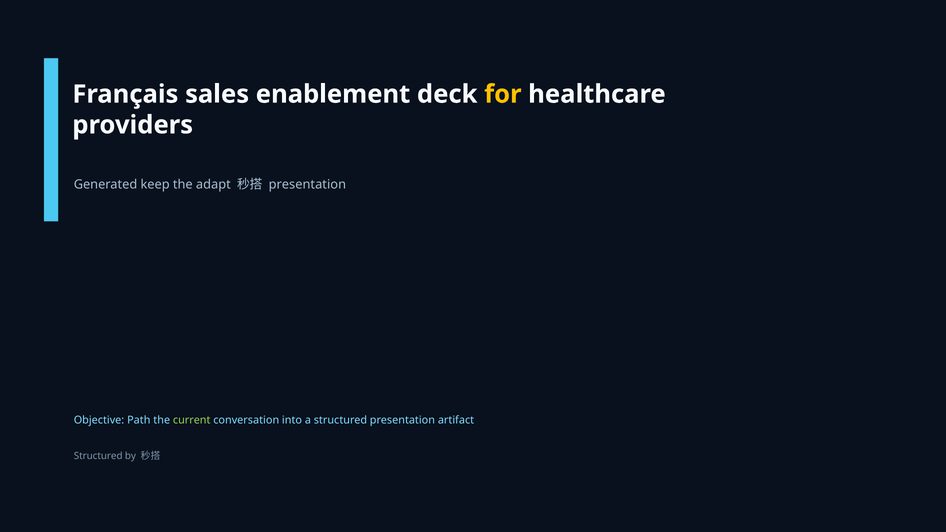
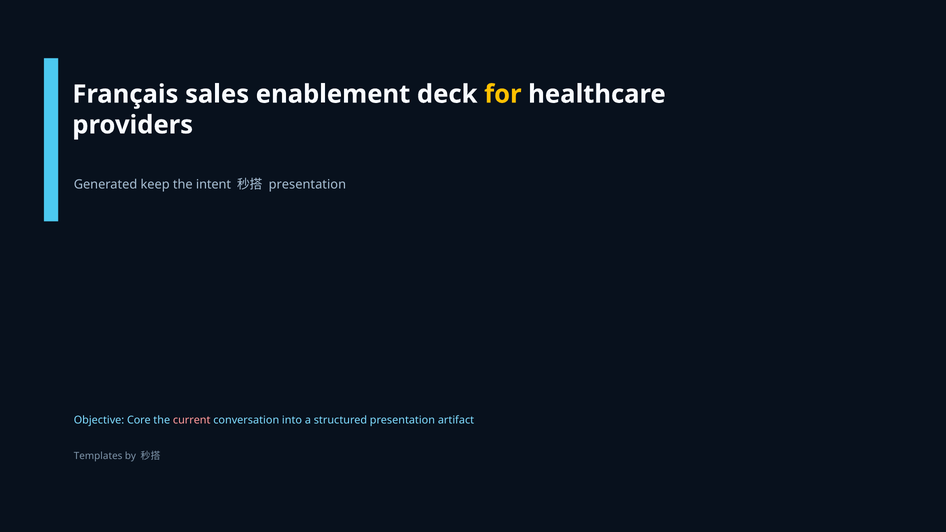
adapt: adapt -> intent (214, 185)
Path: Path -> Core (139, 420)
current colour: light green -> pink (192, 420)
Structured: Structured -> Templates (98, 456)
